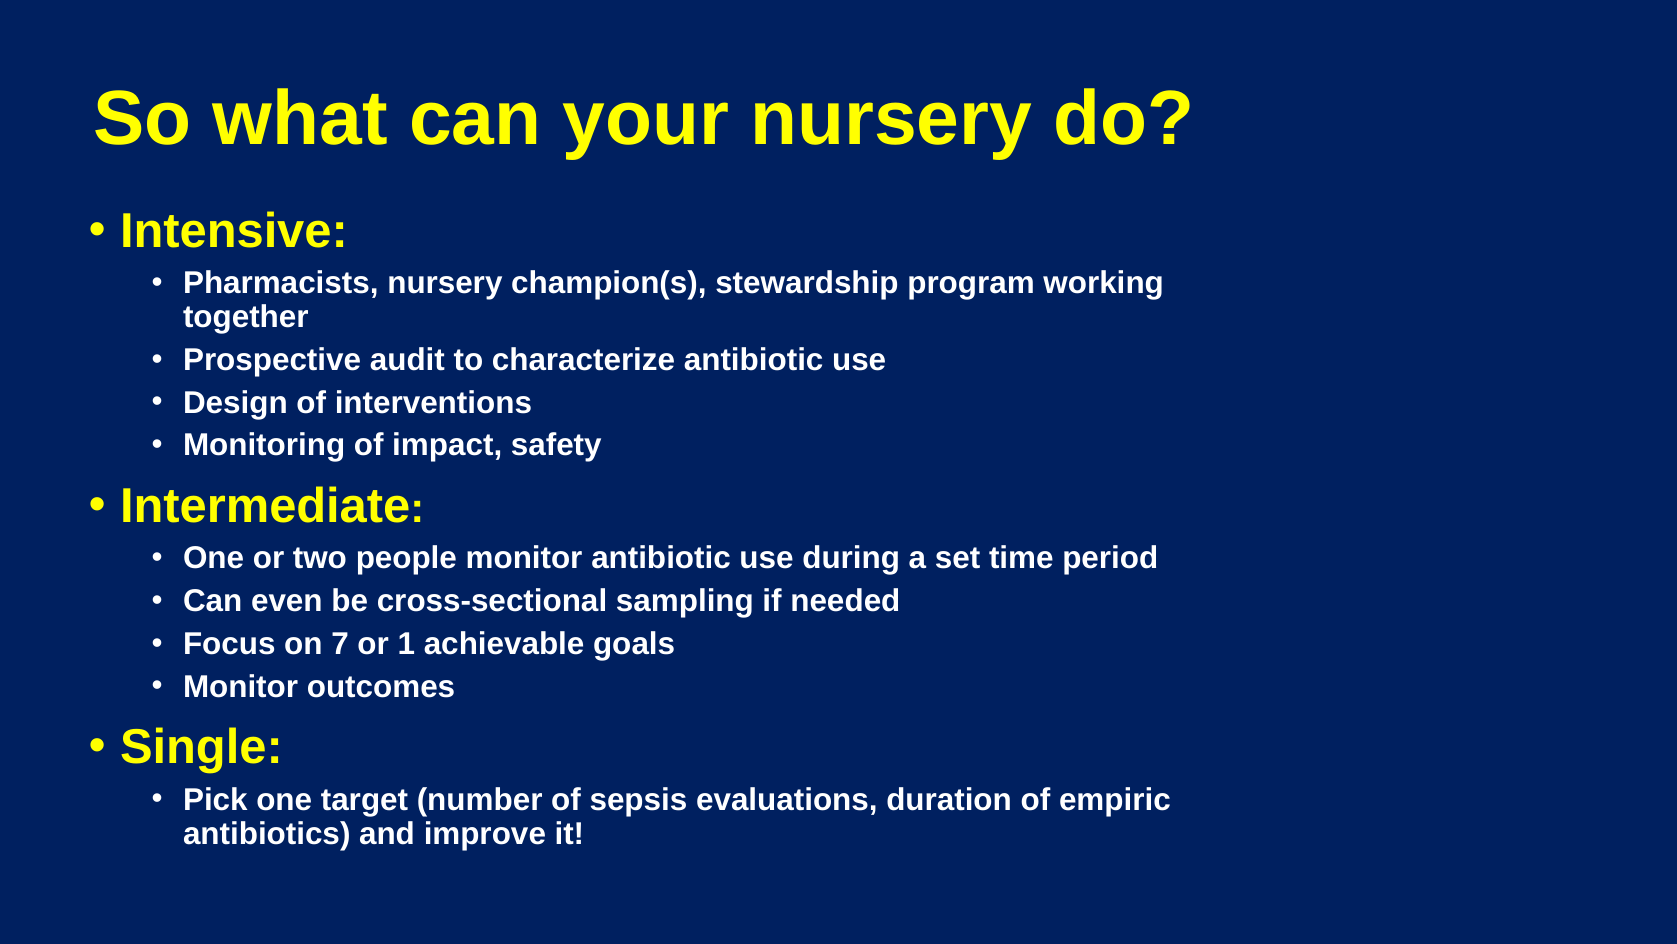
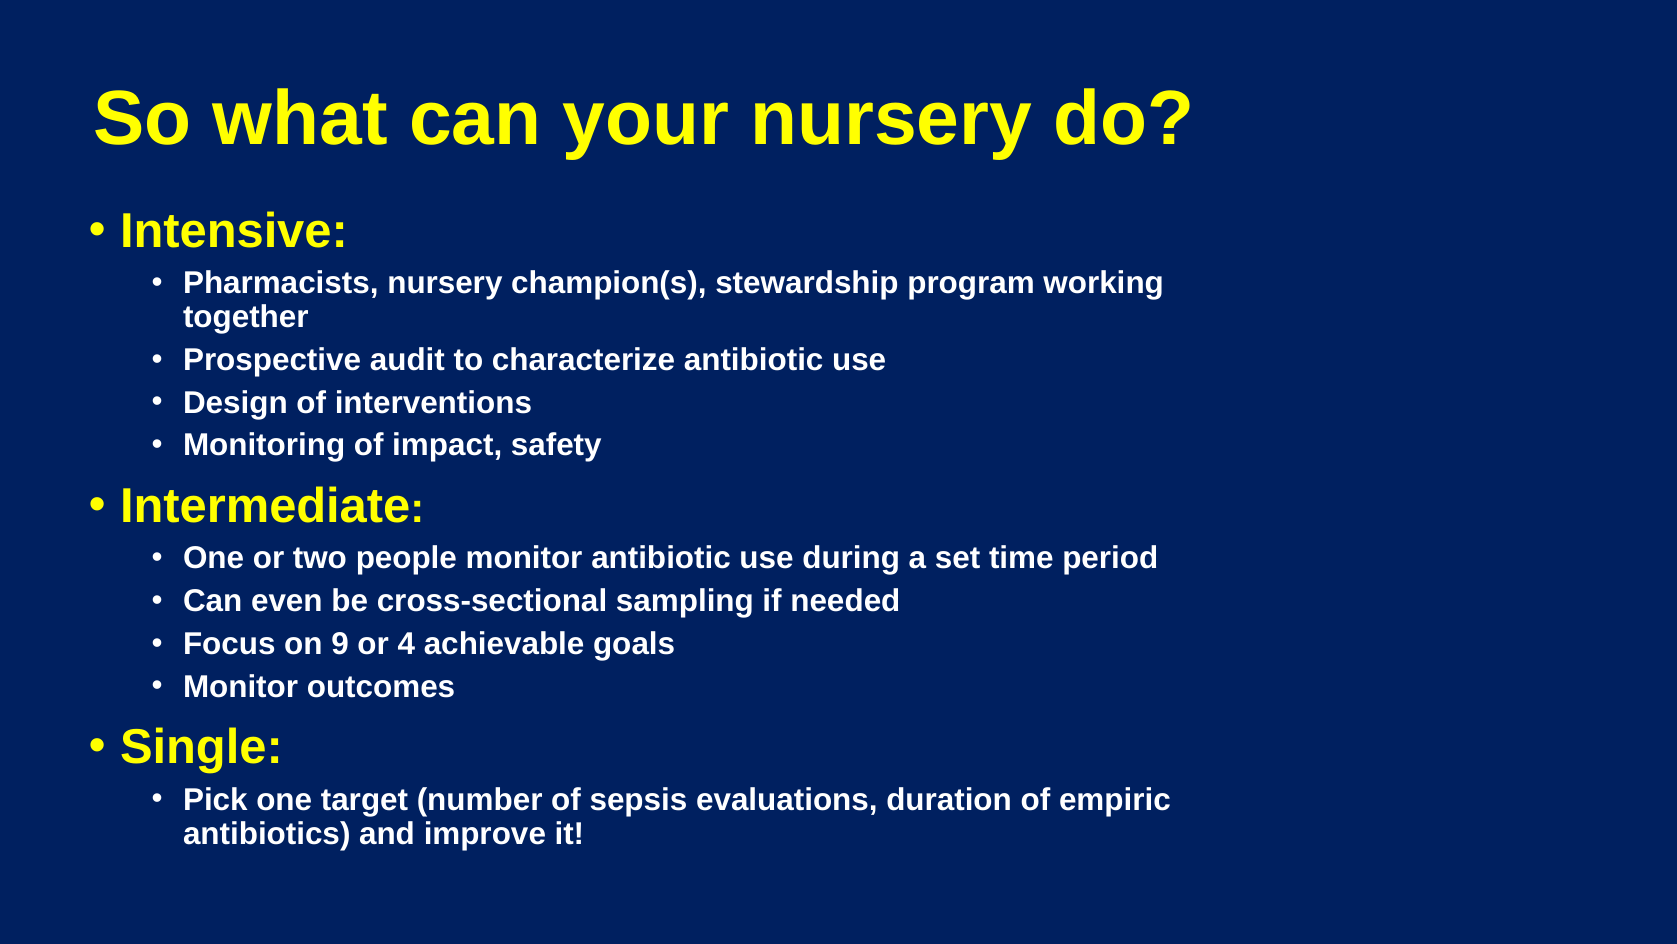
7: 7 -> 9 (340, 643)
1: 1 -> 4 (406, 643)
